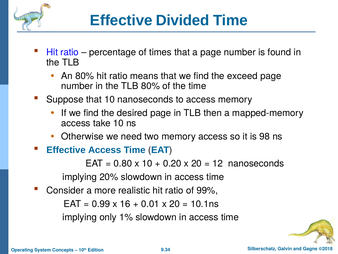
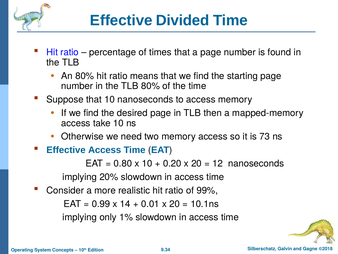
exceed: exceed -> starting (242, 76)
98: 98 -> 73 (265, 136)
16: 16 -> 14 (125, 203)
